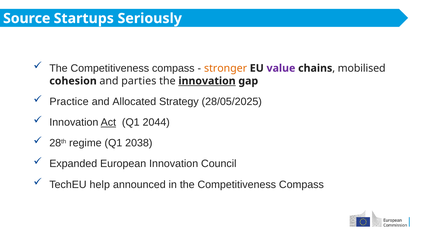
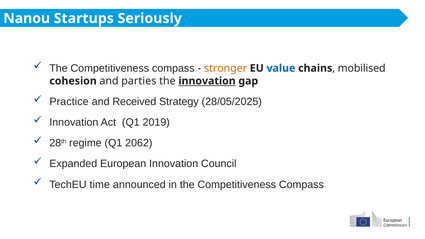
Source: Source -> Nanou (27, 18)
value colour: purple -> blue (281, 68)
Allocated: Allocated -> Received (134, 102)
Act underline: present -> none (108, 122)
2044: 2044 -> 2019 (156, 122)
2038: 2038 -> 2062 (139, 143)
help: help -> time (100, 185)
